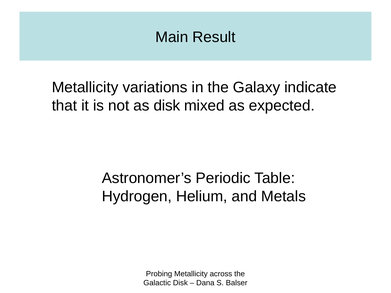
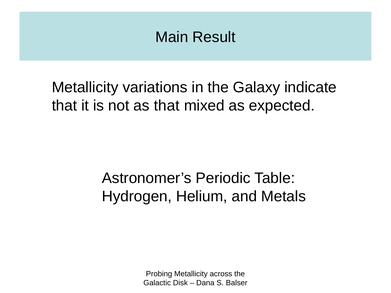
as disk: disk -> that (167, 106)
